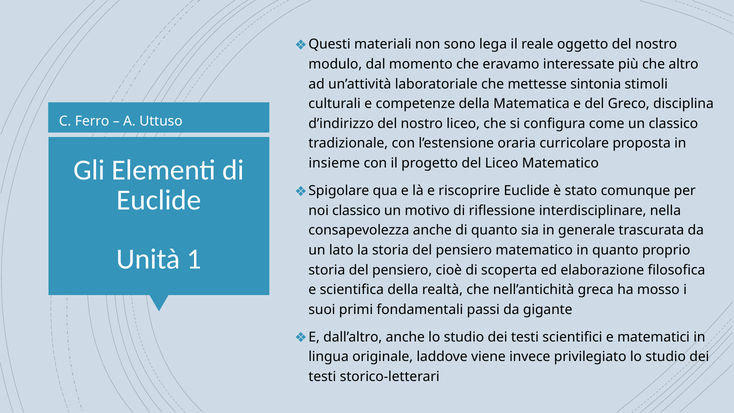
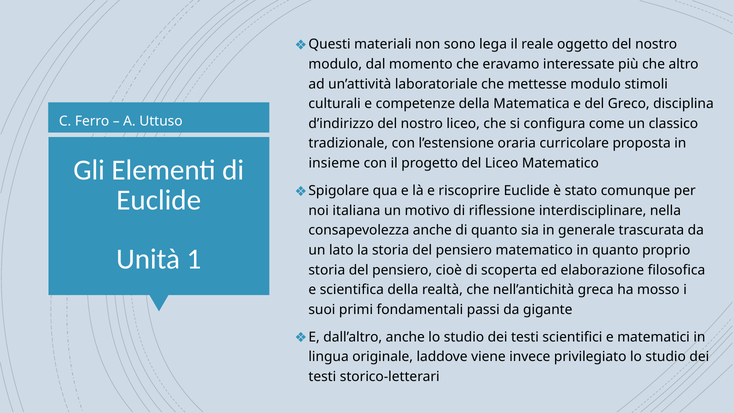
mettesse sintonia: sintonia -> modulo (596, 84)
noi classico: classico -> italiana (356, 210)
